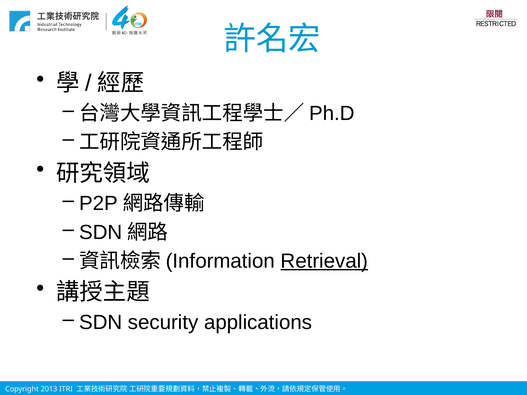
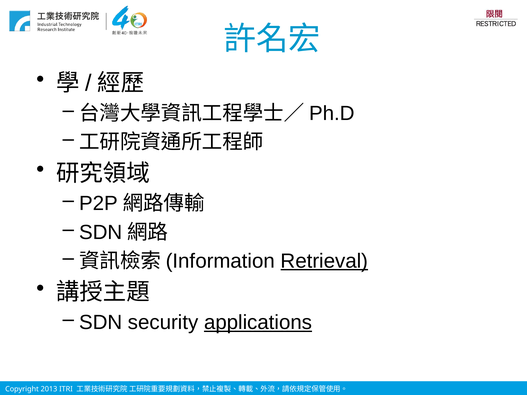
applications underline: none -> present (258, 323)
